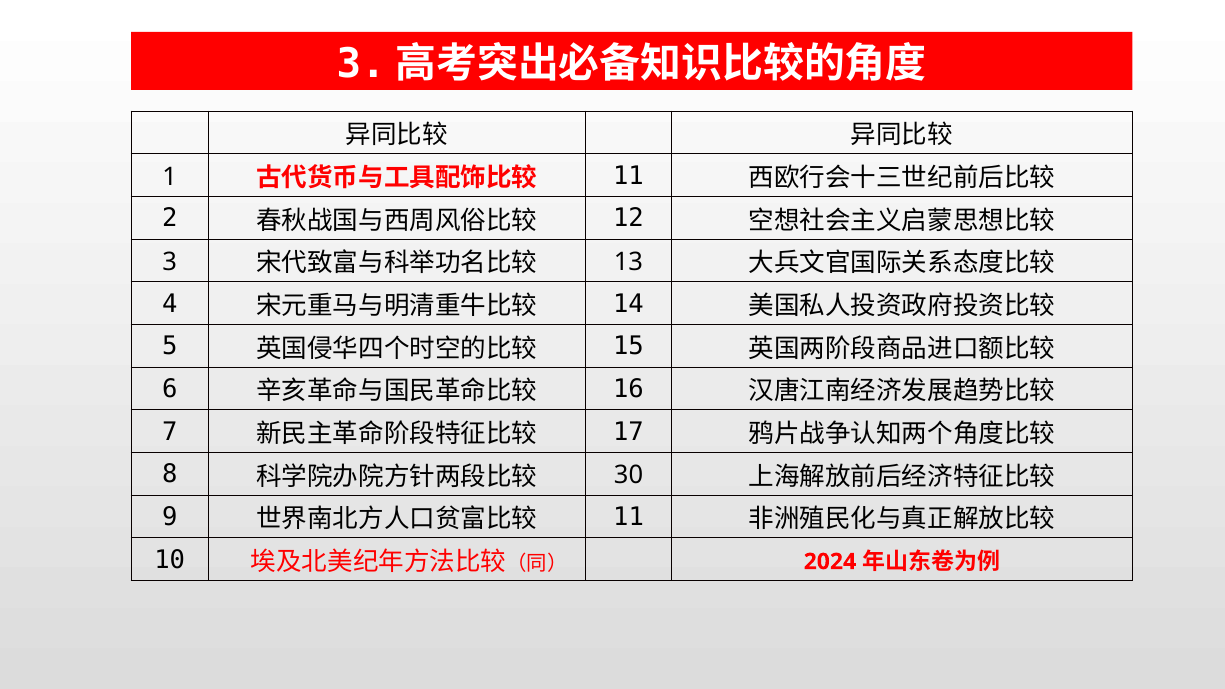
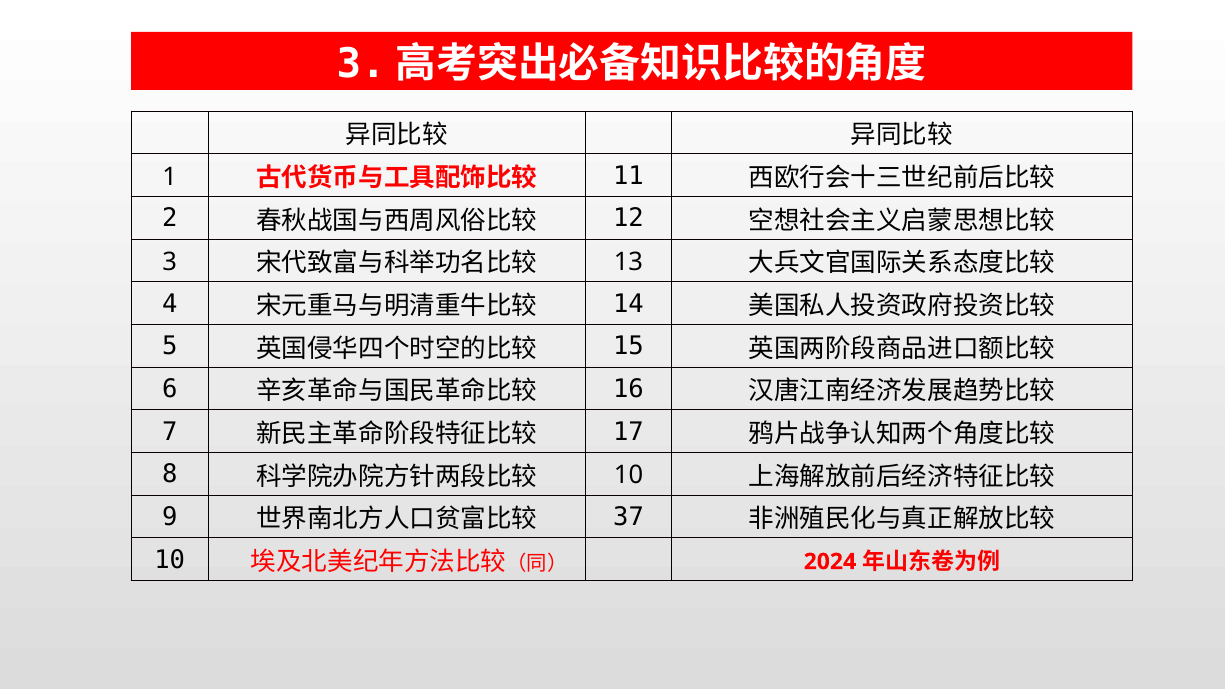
30: 30 -> 10 (629, 475)
11: 11 -> 37 (629, 517)
